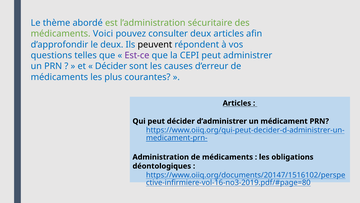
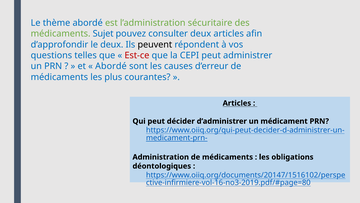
Voici: Voici -> Sujet (103, 34)
Est-ce colour: purple -> red (137, 55)
Décider: Décider -> Abordé (111, 66)
